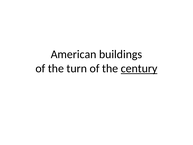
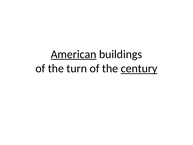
American underline: none -> present (74, 54)
